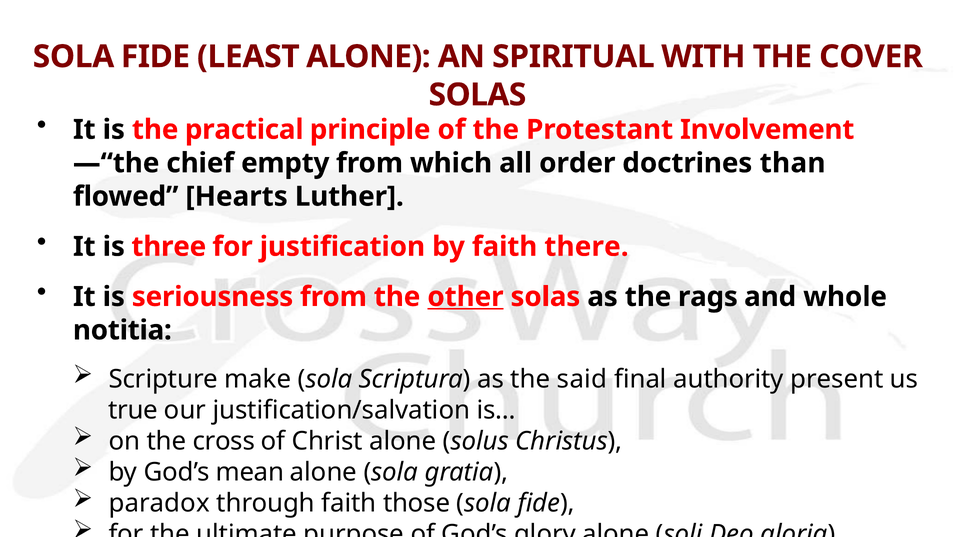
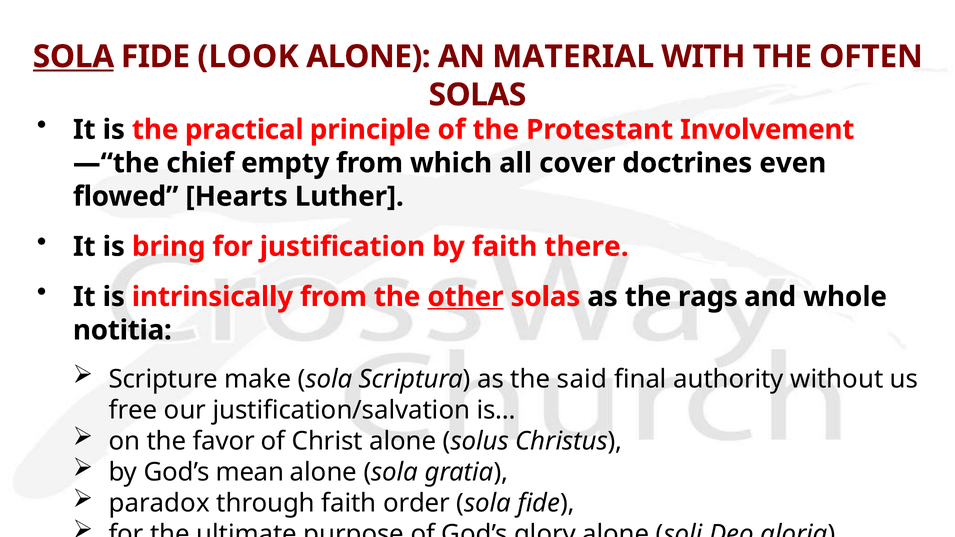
SOLA underline: none -> present (73, 57)
LEAST: LEAST -> LOOK (248, 57)
SPIRITUAL: SPIRITUAL -> MATERIAL (573, 57)
COVER: COVER -> OFTEN (871, 57)
order: order -> cover (577, 163)
than: than -> even (793, 163)
three: three -> bring (169, 247)
seriousness: seriousness -> intrinsically (212, 297)
present: present -> without (837, 379)
true: true -> free (133, 410)
cross: cross -> favor (224, 441)
those: those -> order (417, 503)
